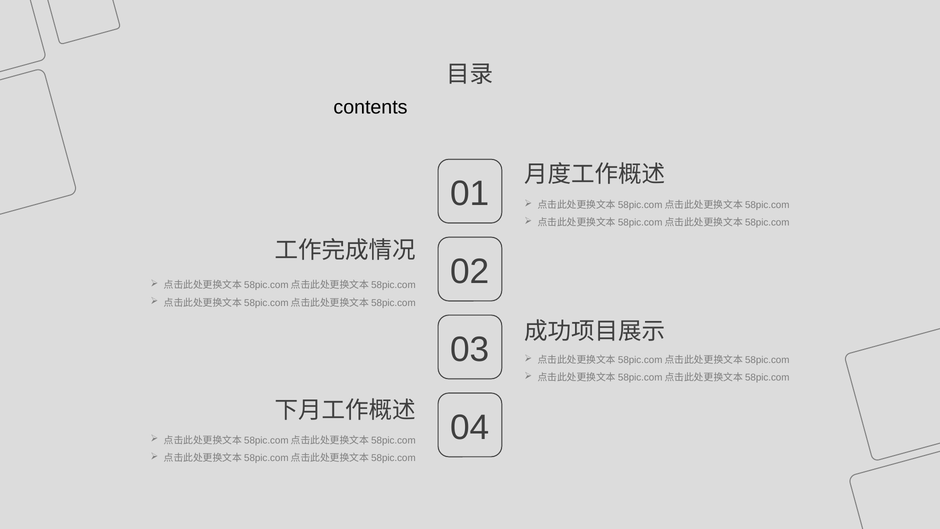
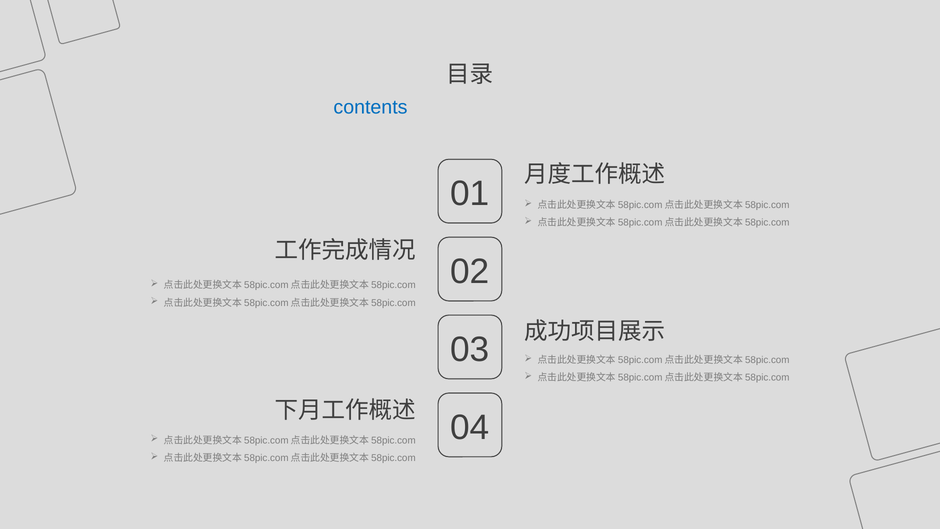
contents colour: black -> blue (370, 107)
